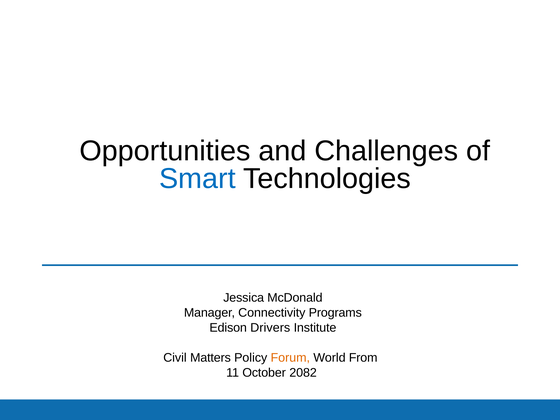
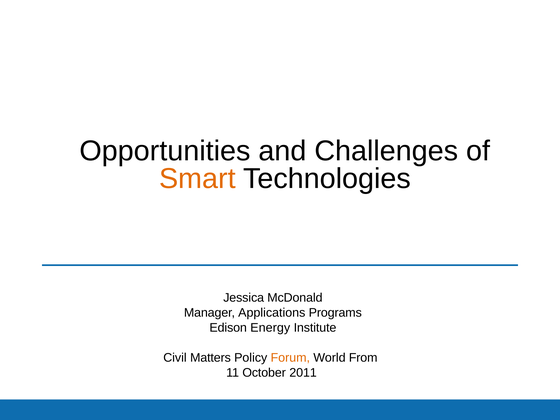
Smart colour: blue -> orange (197, 179)
Connectivity: Connectivity -> Applications (272, 313)
Drivers: Drivers -> Energy (270, 328)
2082: 2082 -> 2011 (303, 373)
